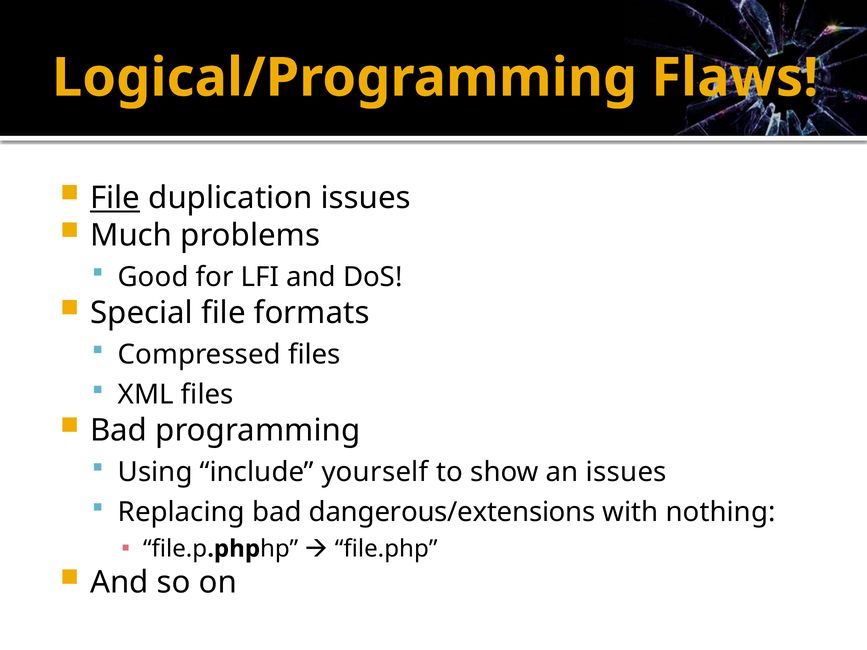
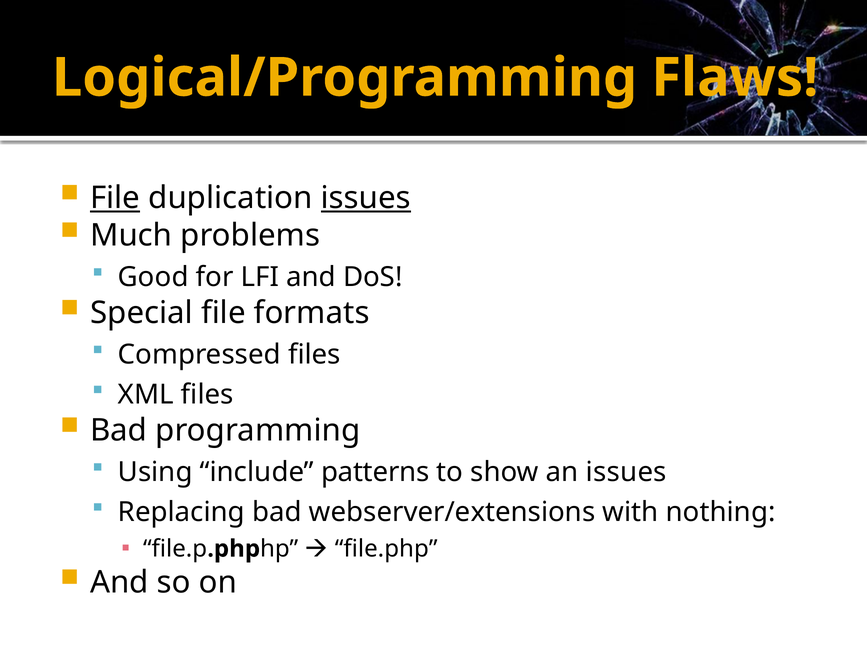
issues underline: none -> present (366, 198)
yourself: yourself -> patterns (375, 472)
dangerous/extensions: dangerous/extensions -> webserver/extensions (452, 512)
